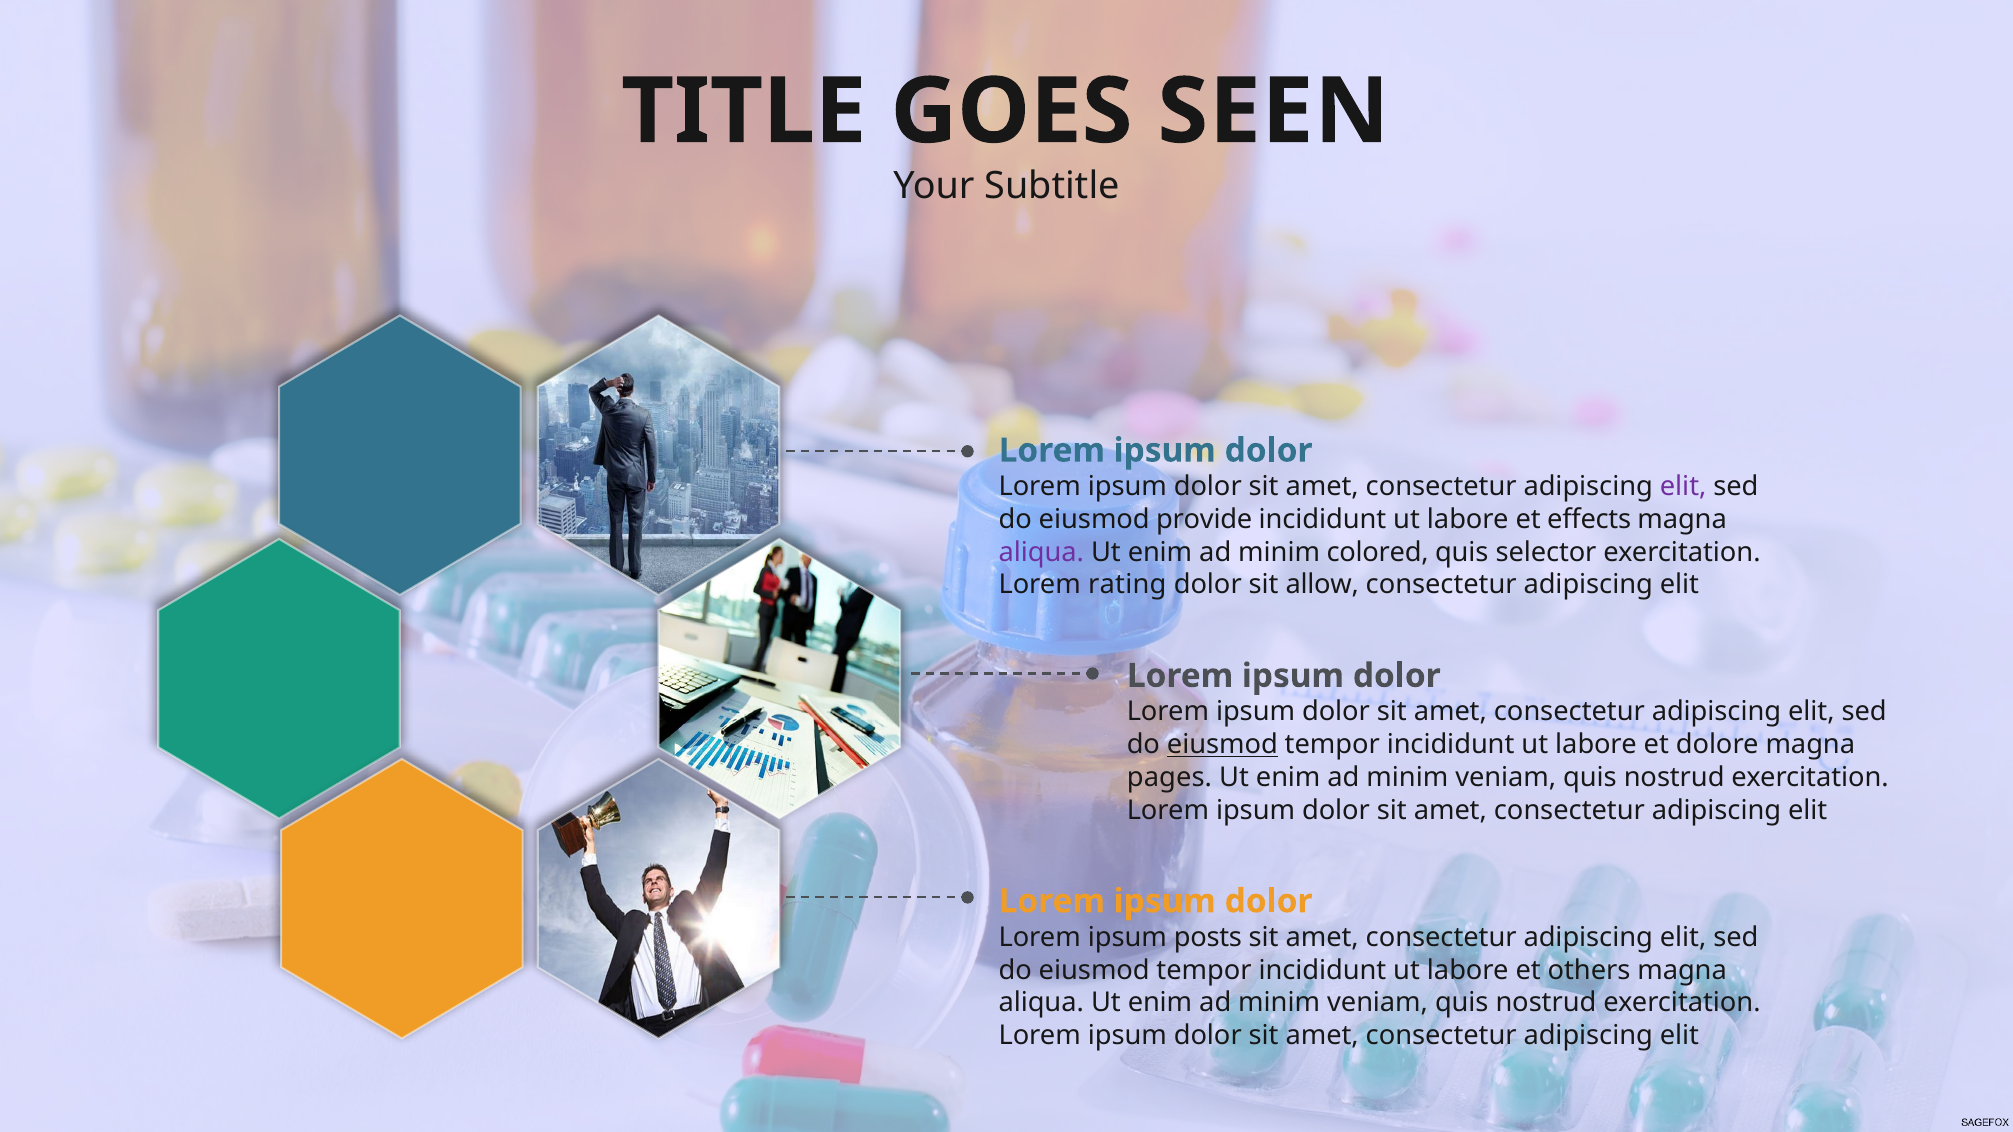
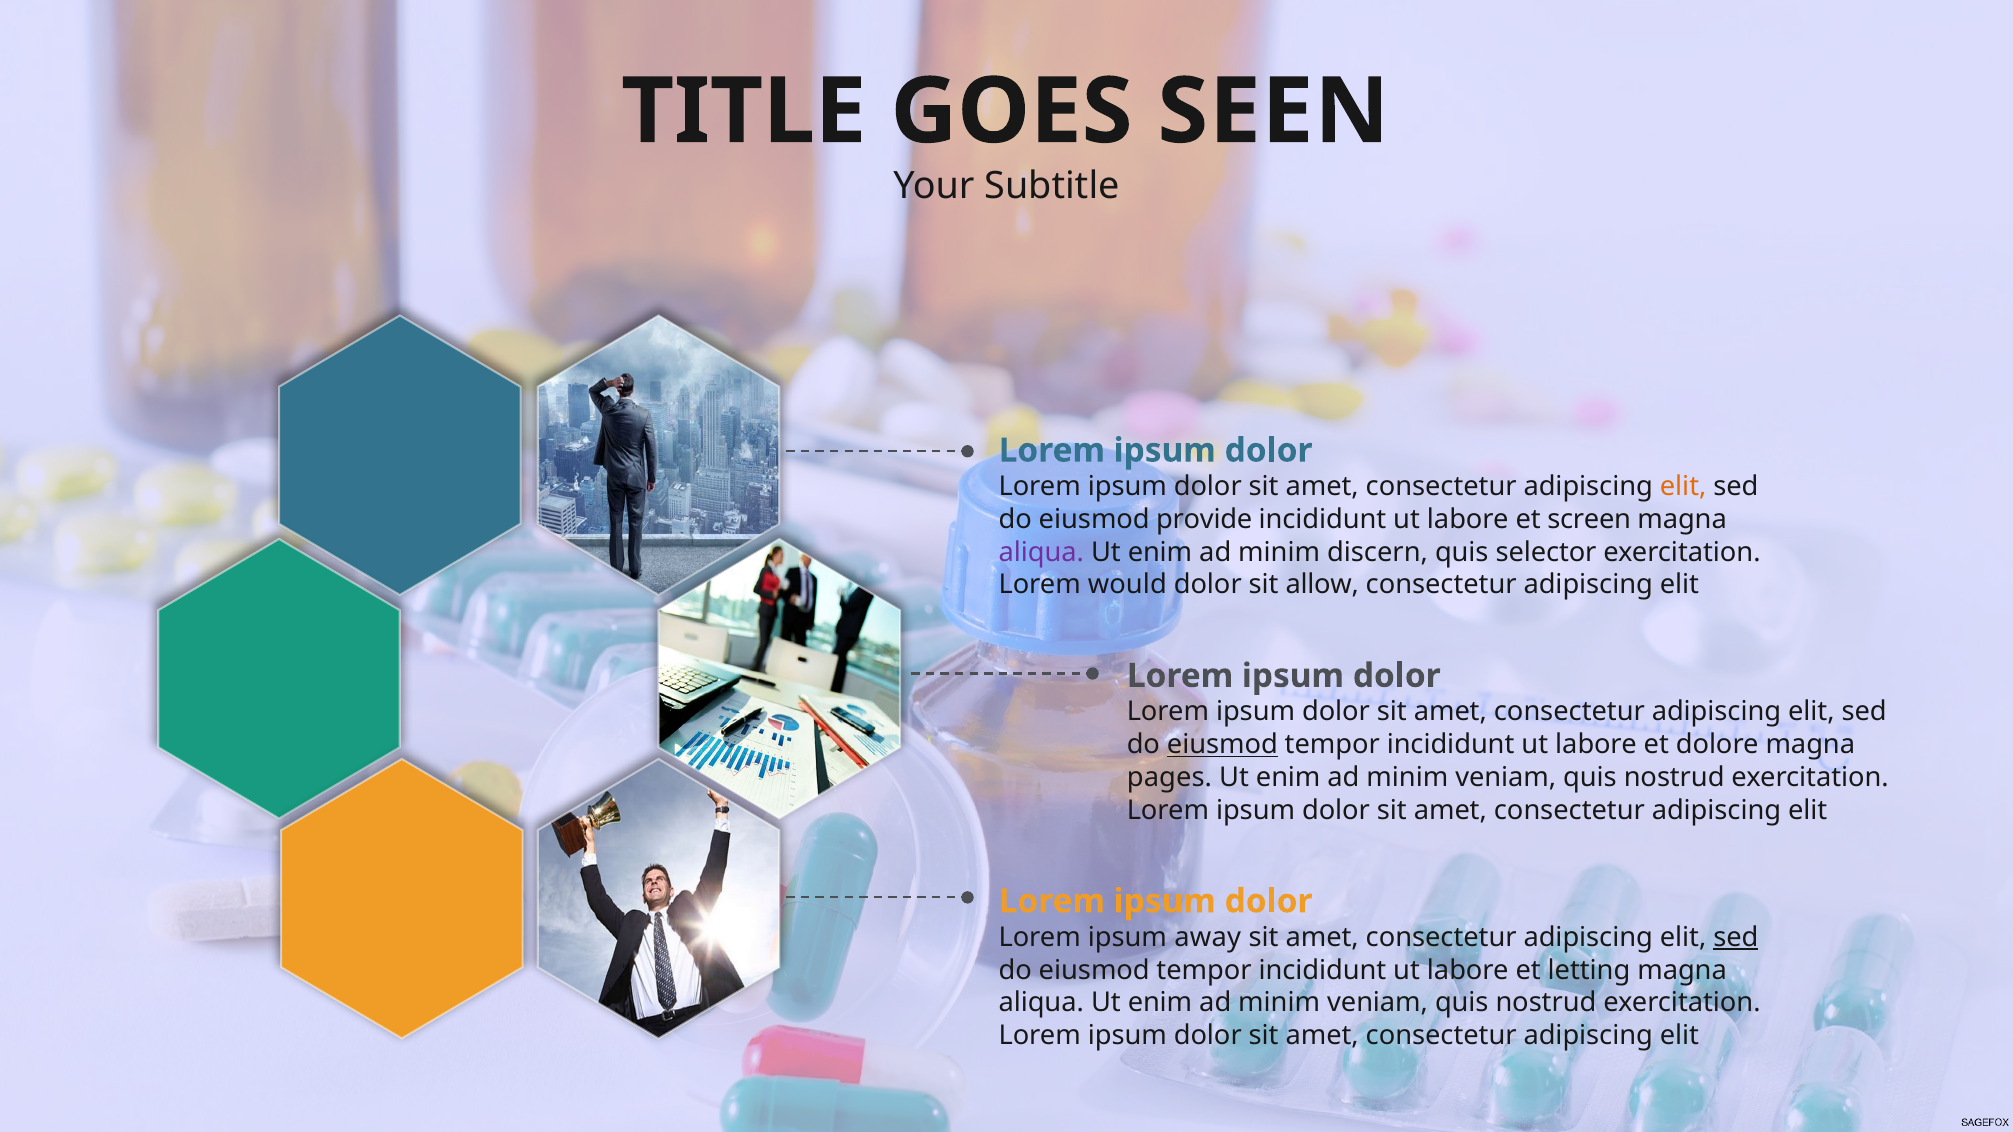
elit colour: purple -> orange (1683, 487)
effects: effects -> screen (1589, 519)
colored: colored -> discern (1378, 552)
rating: rating -> would (1127, 585)
posts: posts -> away (1208, 938)
sed underline: none -> present (1736, 938)
others: others -> letting (1589, 970)
